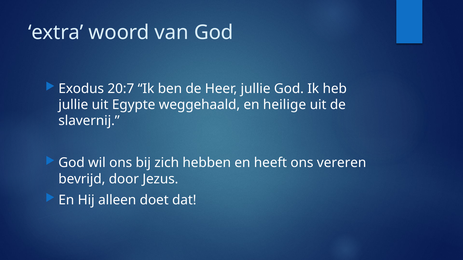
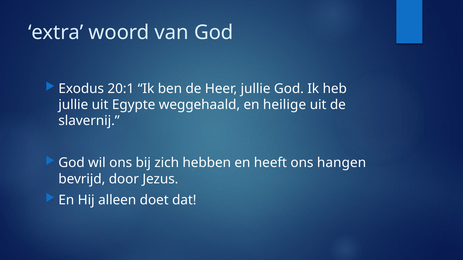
20:7: 20:7 -> 20:1 (121, 89)
vereren: vereren -> hangen (342, 163)
